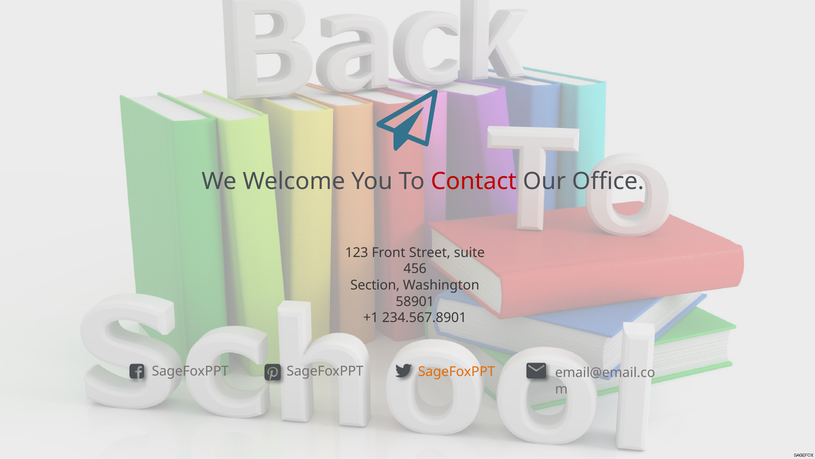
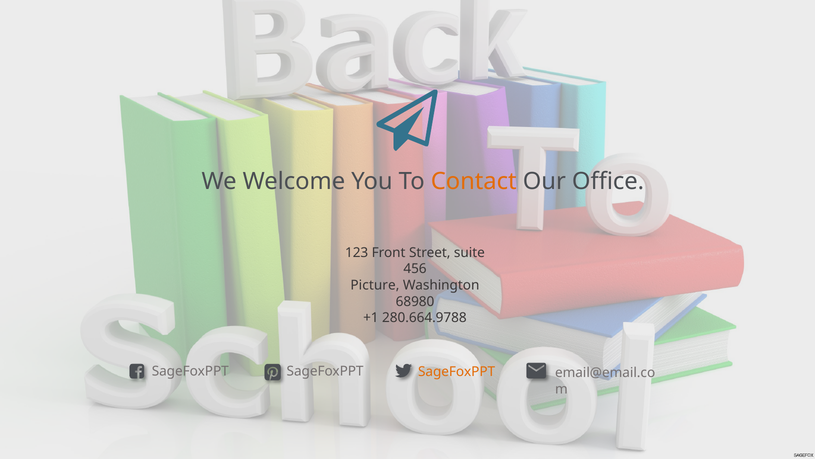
Contact colour: red -> orange (474, 181)
Section: Section -> Picture (375, 285)
58901: 58901 -> 68980 (415, 301)
234.567.8901: 234.567.8901 -> 280.664.9788 (424, 318)
